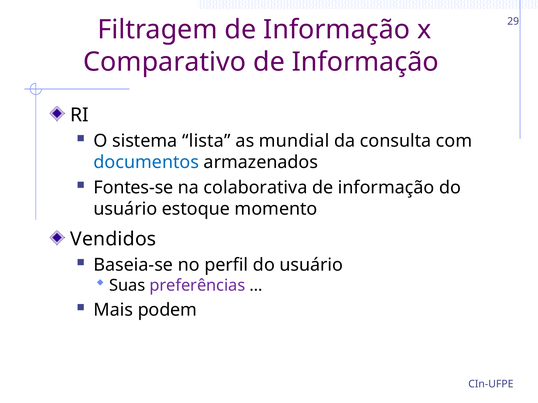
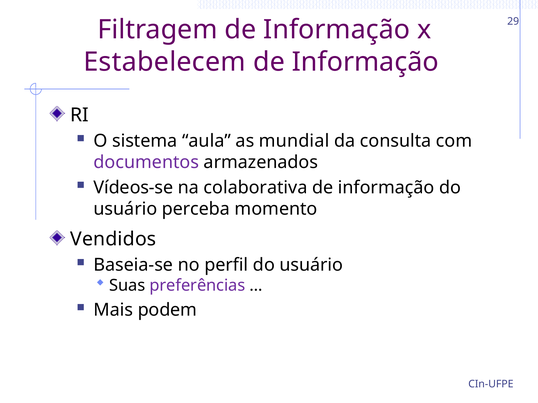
Comparativo: Comparativo -> Estabelecem (165, 62)
lista: lista -> aula (206, 141)
documentos colour: blue -> purple (146, 163)
Fontes-se: Fontes-se -> Vídeos-se (133, 188)
estoque: estoque -> perceba (196, 209)
